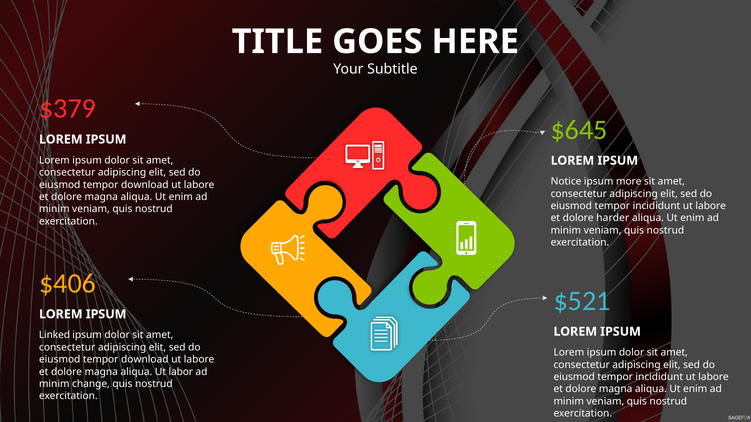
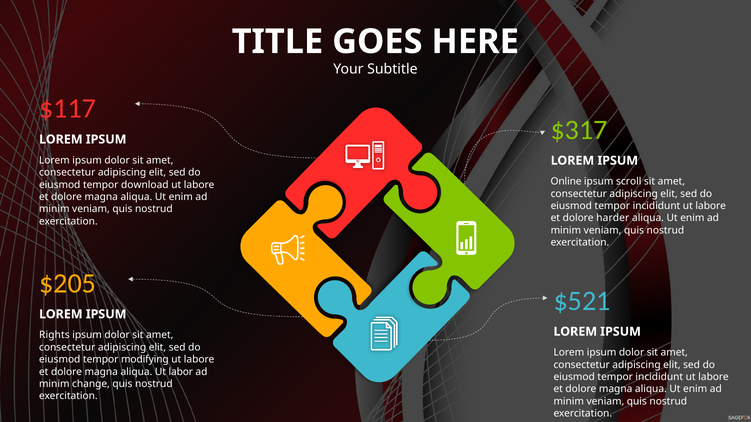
$379: $379 -> $117 (68, 109)
$645: $645 -> $317 (579, 130)
Notice: Notice -> Online (566, 182)
more: more -> scroll (629, 182)
$406: $406 -> $205 (68, 284)
Linked: Linked -> Rights (54, 335)
download: download -> modifying (145, 360)
